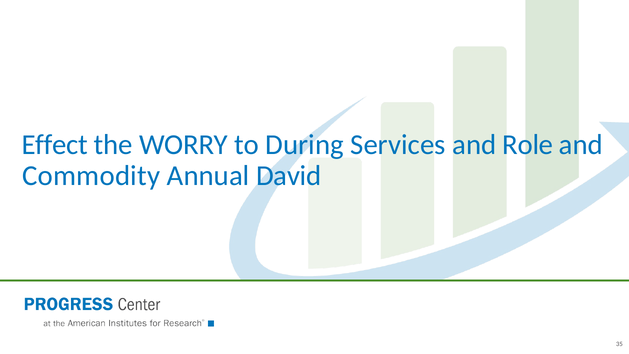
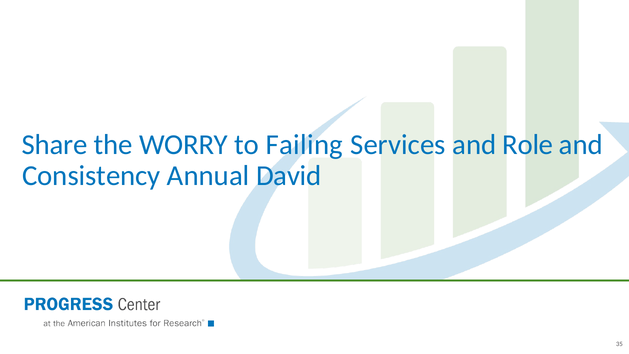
Effect: Effect -> Share (55, 144)
During: During -> Failing (304, 144)
Commodity: Commodity -> Consistency (91, 176)
